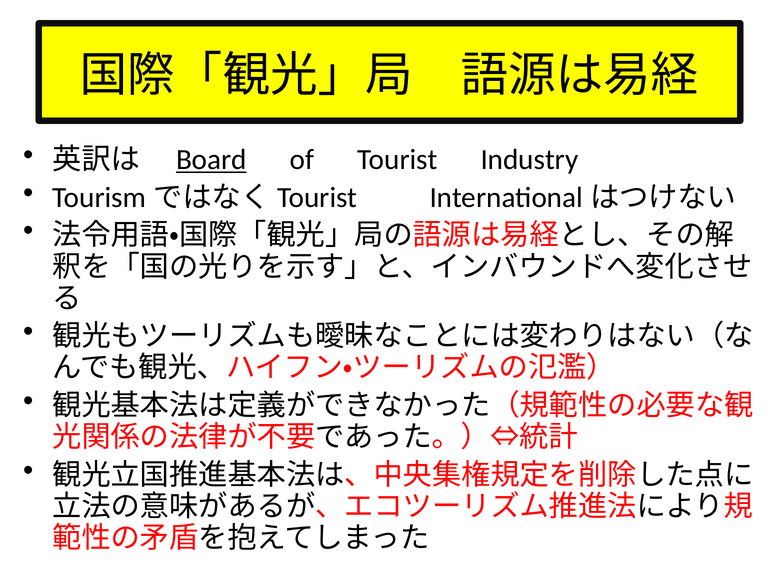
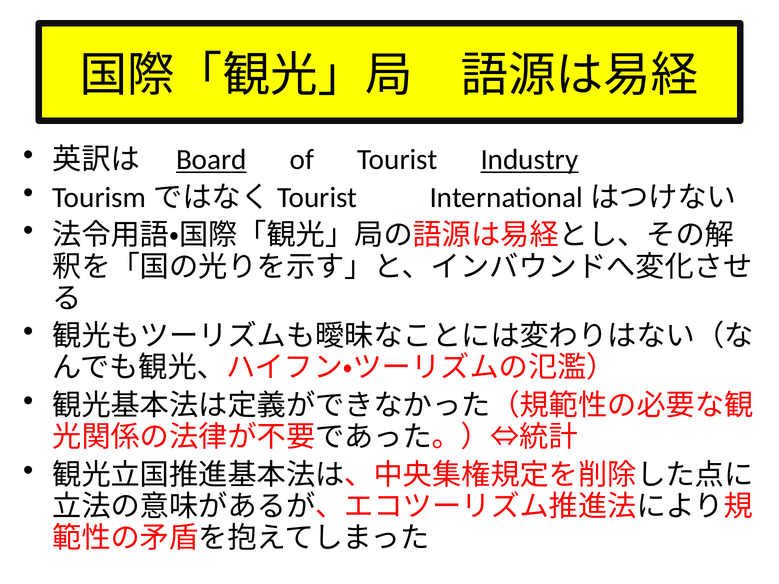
Industry underline: none -> present (529, 160)
